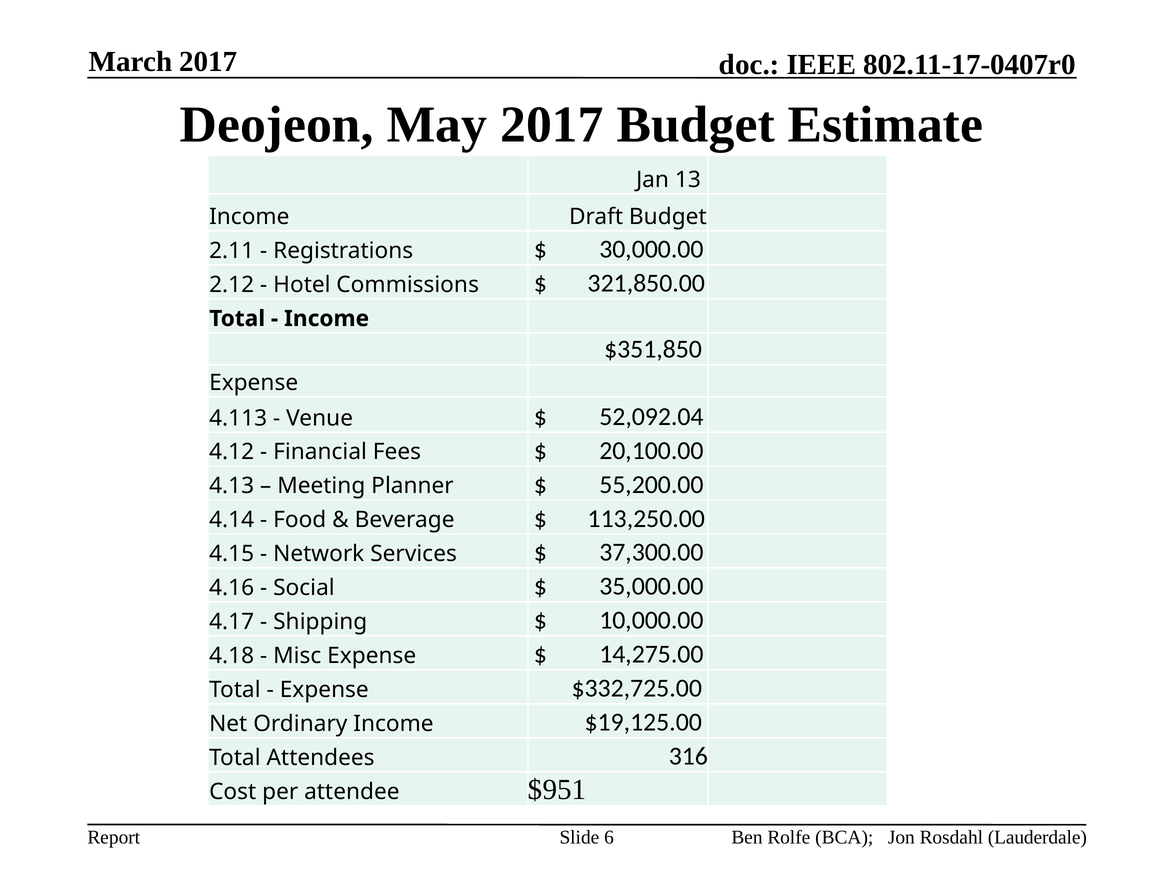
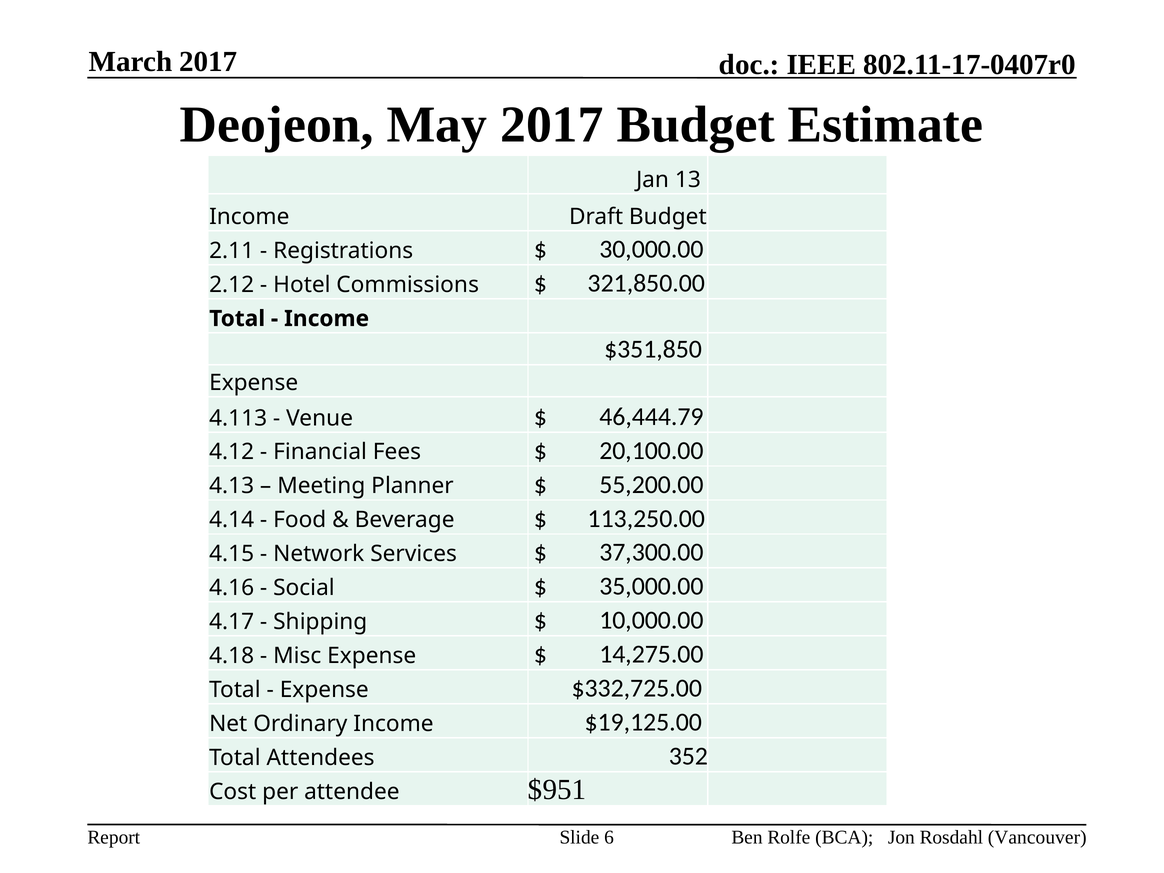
52,092.04: 52,092.04 -> 46,444.79 (651, 417)
316: 316 -> 352 (688, 756)
Lauderdale: Lauderdale -> Vancouver (1037, 837)
